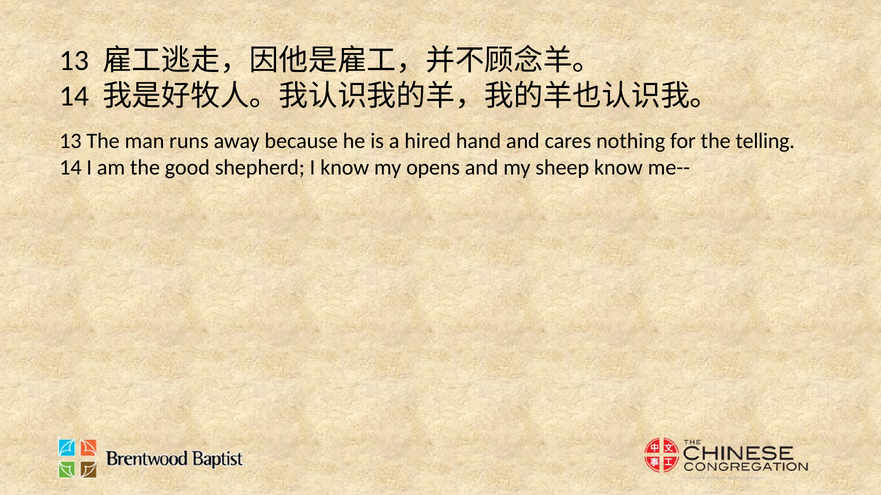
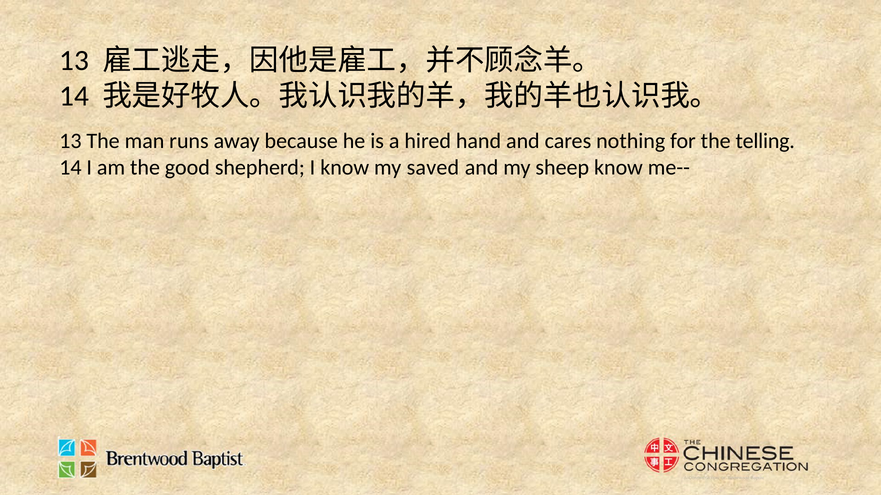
opens: opens -> saved (433, 167)
